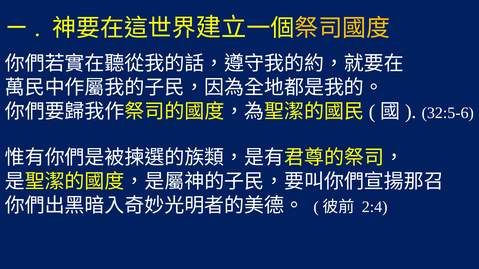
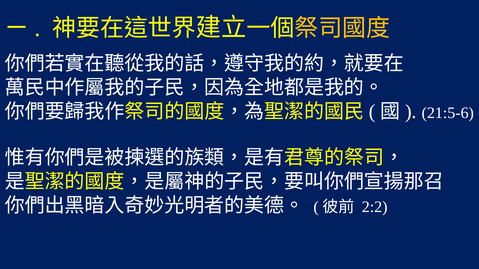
32:5-6: 32:5-6 -> 21:5-6 (448, 113)
2:4: 2:4 -> 2:2 (375, 207)
